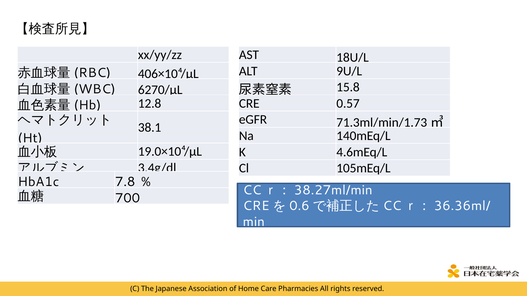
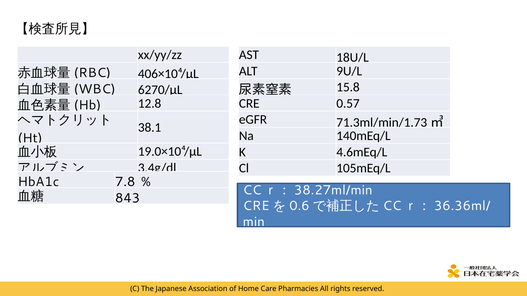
700: 700 -> 843 (128, 198)
